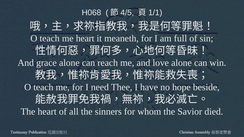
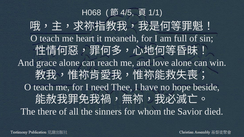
The heart: heart -> there (47, 112)
